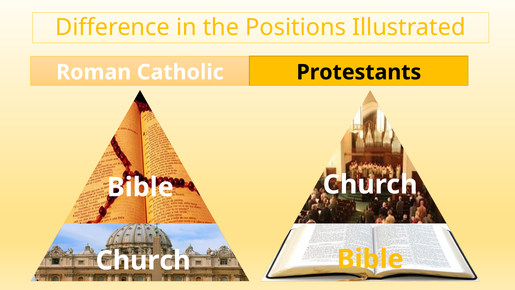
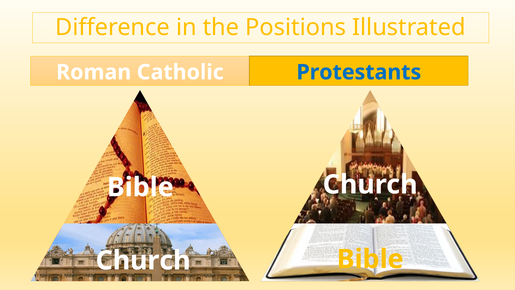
Protestants colour: black -> blue (359, 72)
